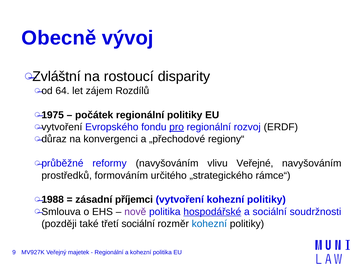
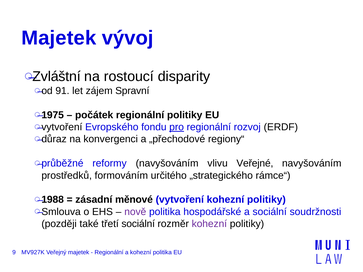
Obecně: Obecně -> Majetek (59, 38)
64: 64 -> 91 (62, 91)
Rozdílů: Rozdílů -> Spravní (132, 91)
příjemci: příjemci -> měnové (134, 200)
hospodářské underline: present -> none (212, 212)
kohezní colour: blue -> purple (209, 224)
